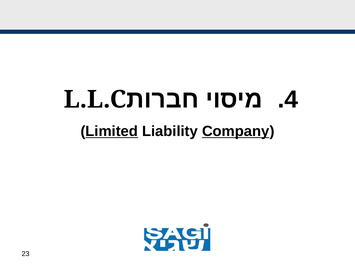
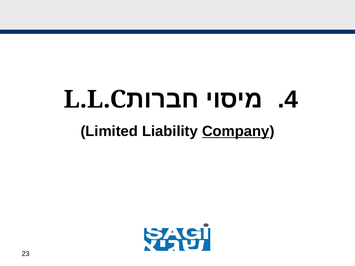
Limited underline: present -> none (112, 131)
